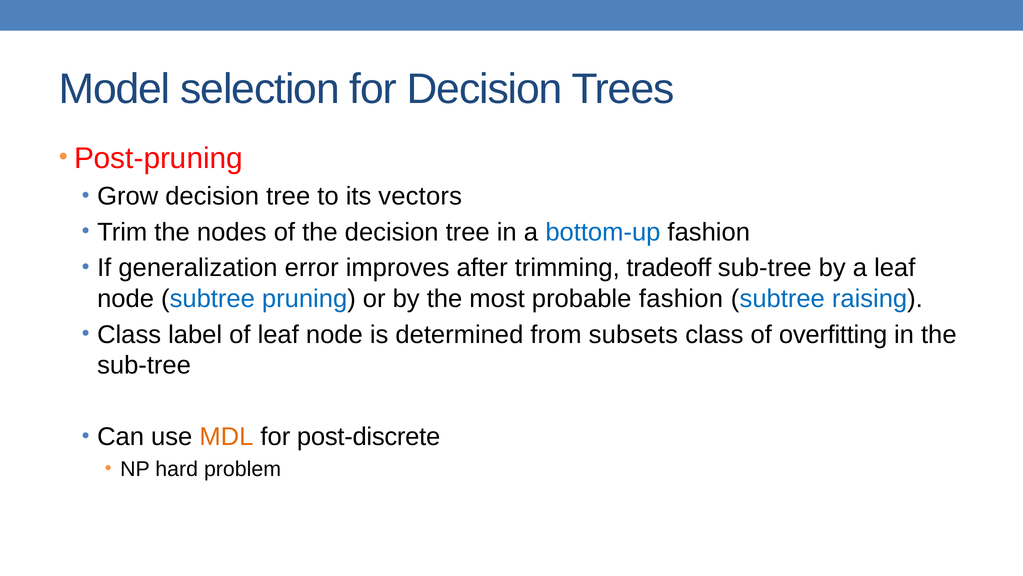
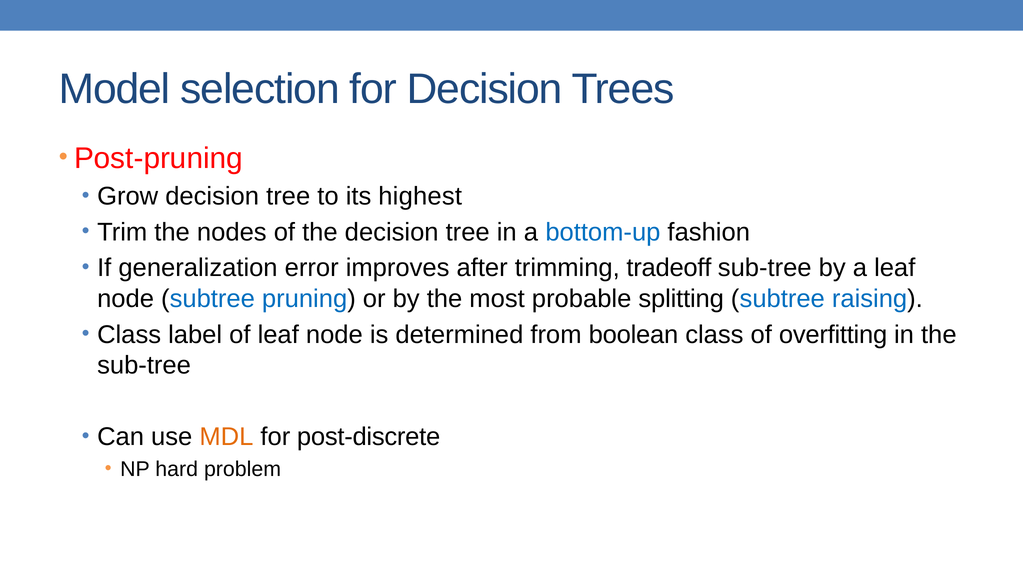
vectors: vectors -> highest (420, 196)
probable fashion: fashion -> splitting (681, 298)
subsets: subsets -> boolean (633, 334)
